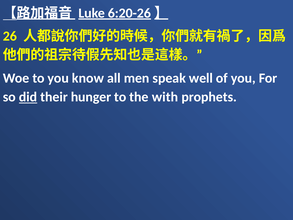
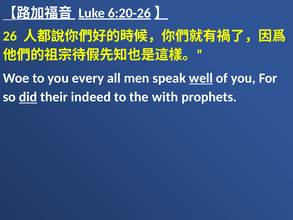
know: know -> every (88, 78)
well underline: none -> present (201, 78)
hunger: hunger -> indeed (91, 97)
